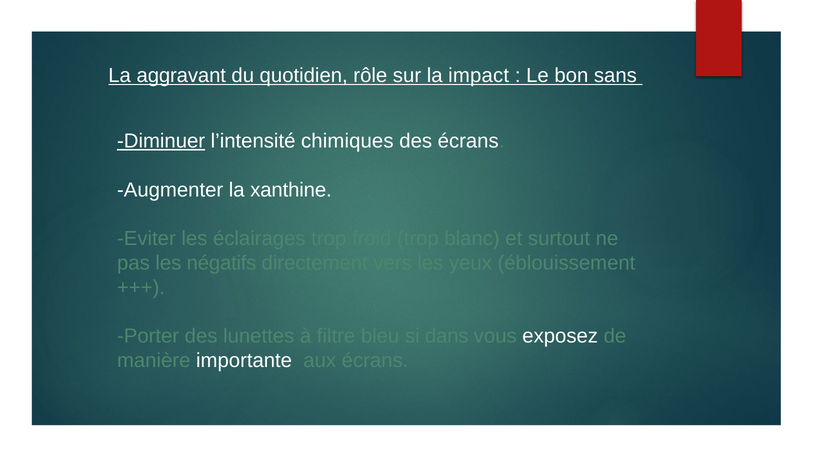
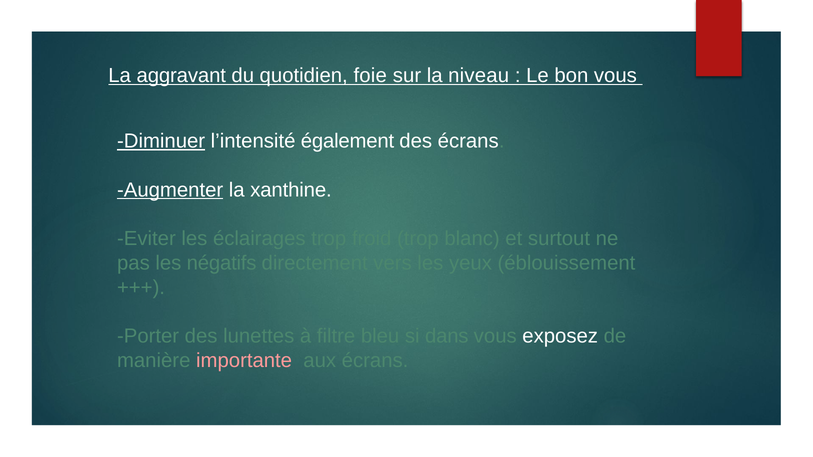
rôle: rôle -> foie (370, 76)
impact: impact -> niveau (479, 76)
bon sans: sans -> vous (615, 76)
chimiques: chimiques -> également (348, 141)
Augmenter underline: none -> present (170, 190)
importante colour: white -> pink (244, 361)
